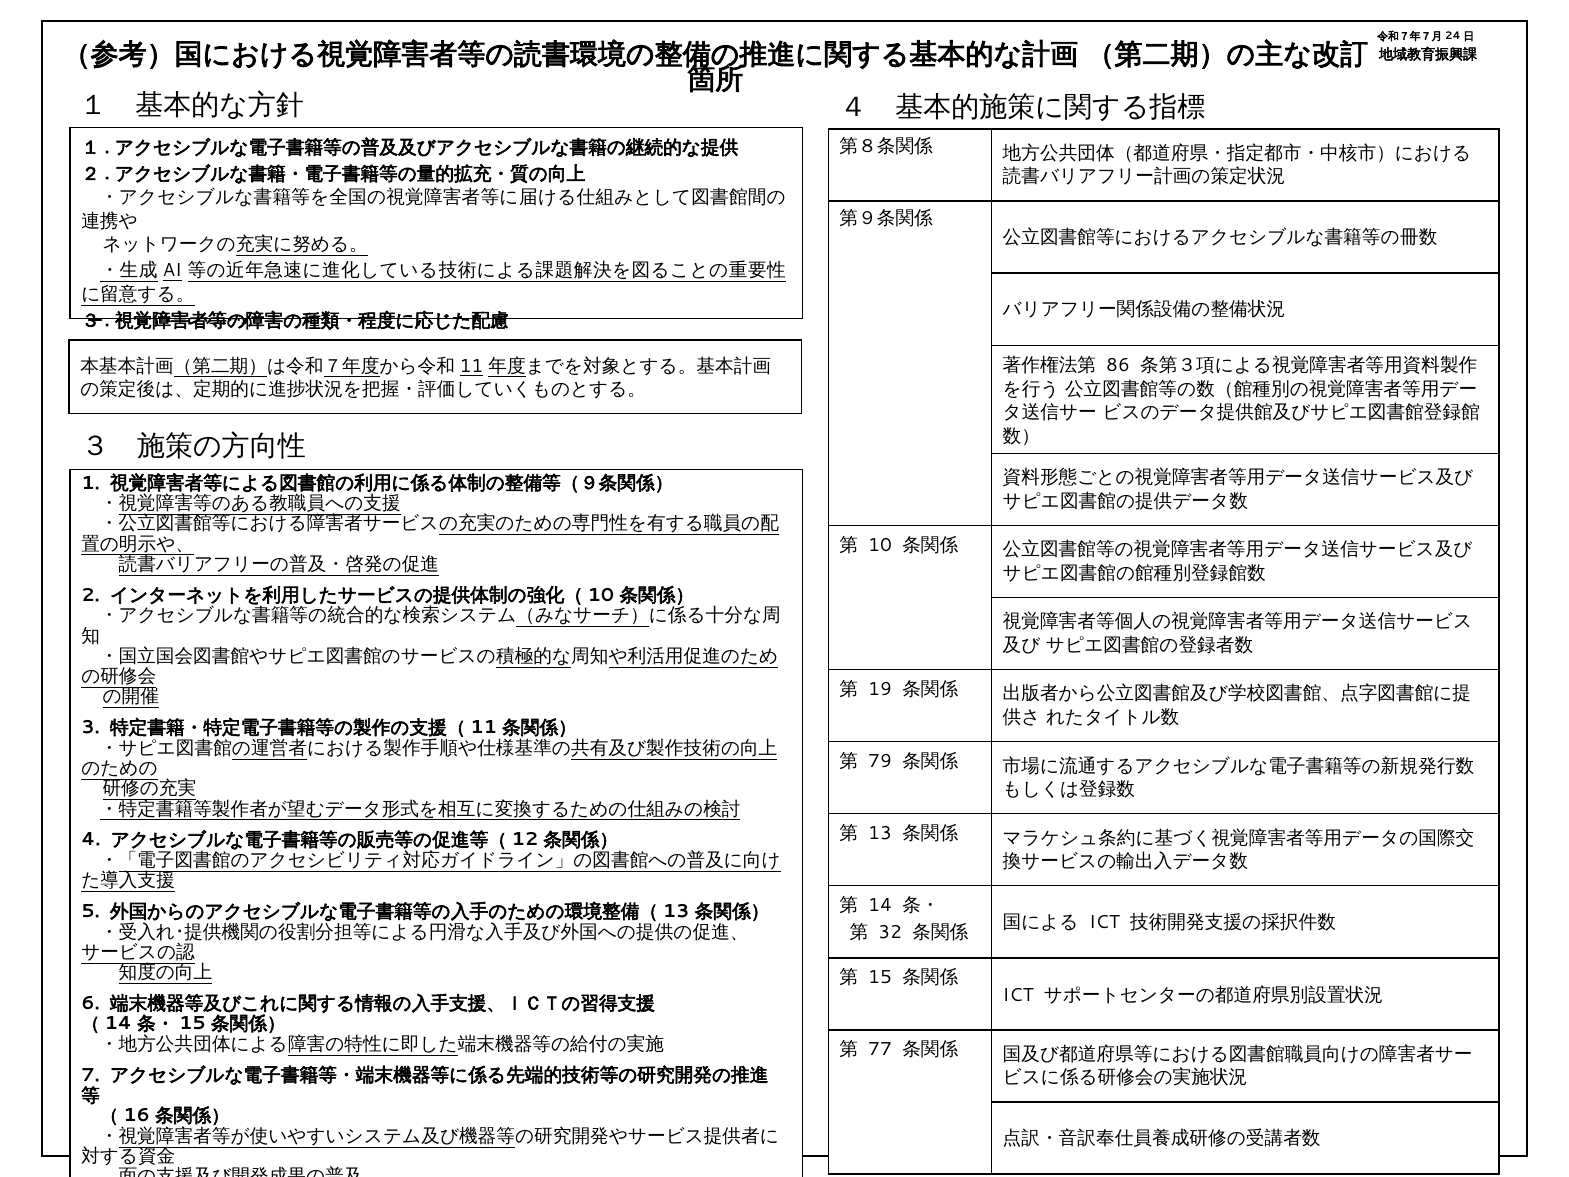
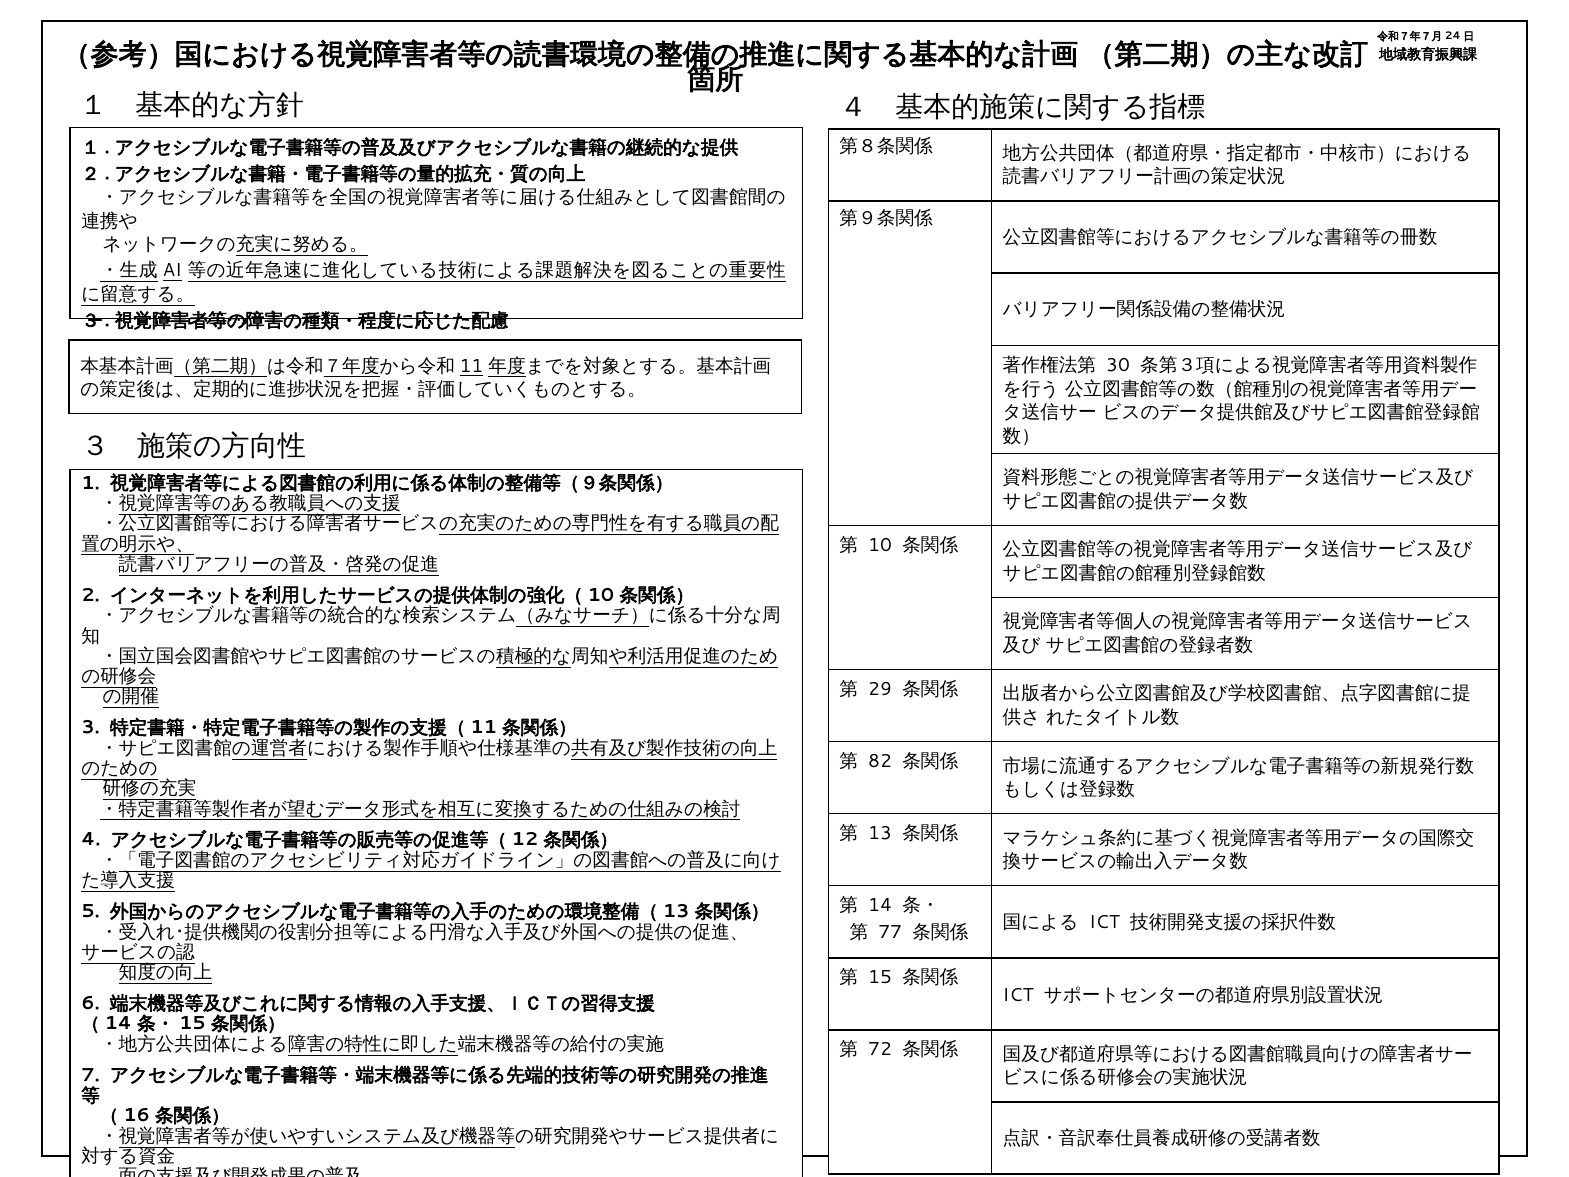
86: 86 -> 30 (1118, 365)
19: 19 -> 29 (880, 689)
79: 79 -> 82 (880, 761)
32: 32 -> 77 (890, 932)
77: 77 -> 72 (880, 1049)
